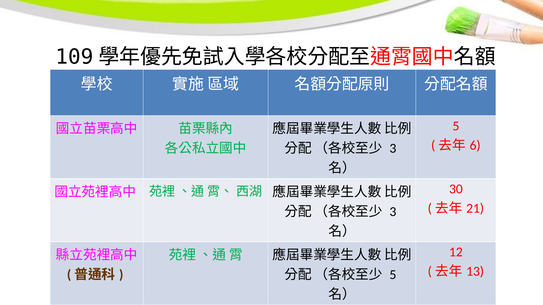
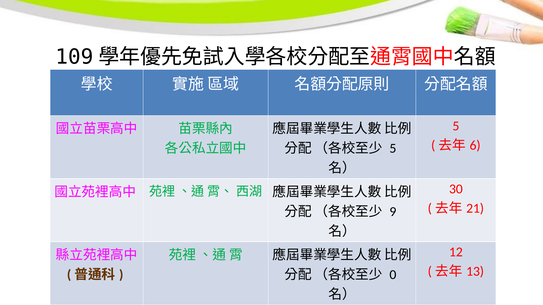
3: 3 -> 5 (393, 149)
3: 3 -> 9 (393, 212)
5: 5 -> 0 (393, 275)
